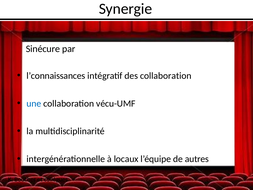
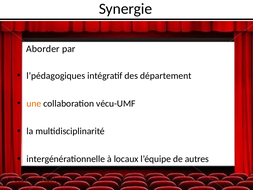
Sinécure: Sinécure -> Aborder (43, 49)
l’connaissances: l’connaissances -> l’pédagogiques (56, 76)
des collaboration: collaboration -> département (166, 76)
une colour: blue -> orange (34, 103)
